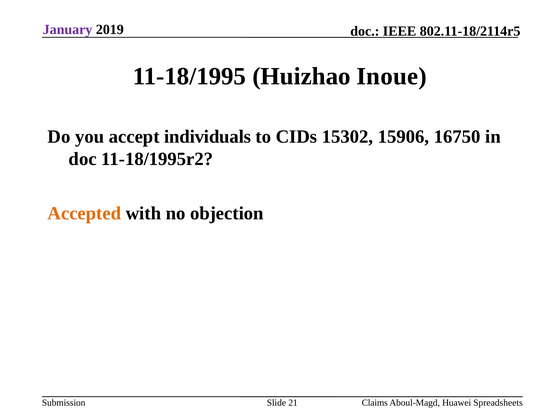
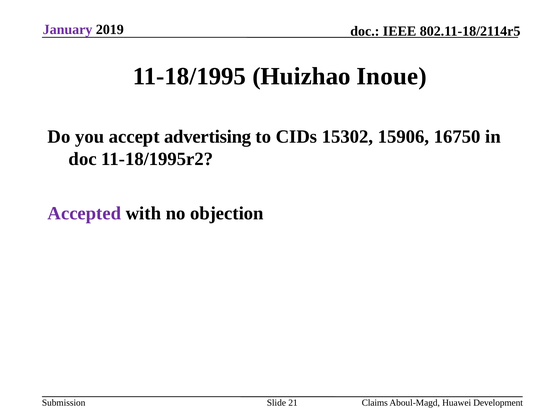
individuals: individuals -> advertising (208, 137)
Accepted colour: orange -> purple (84, 213)
Spreadsheets: Spreadsheets -> Development (498, 403)
